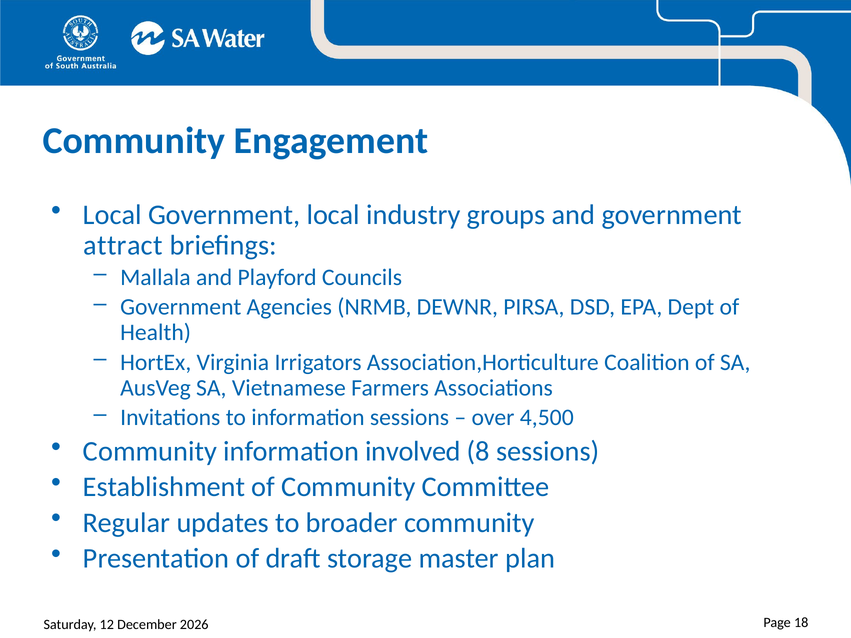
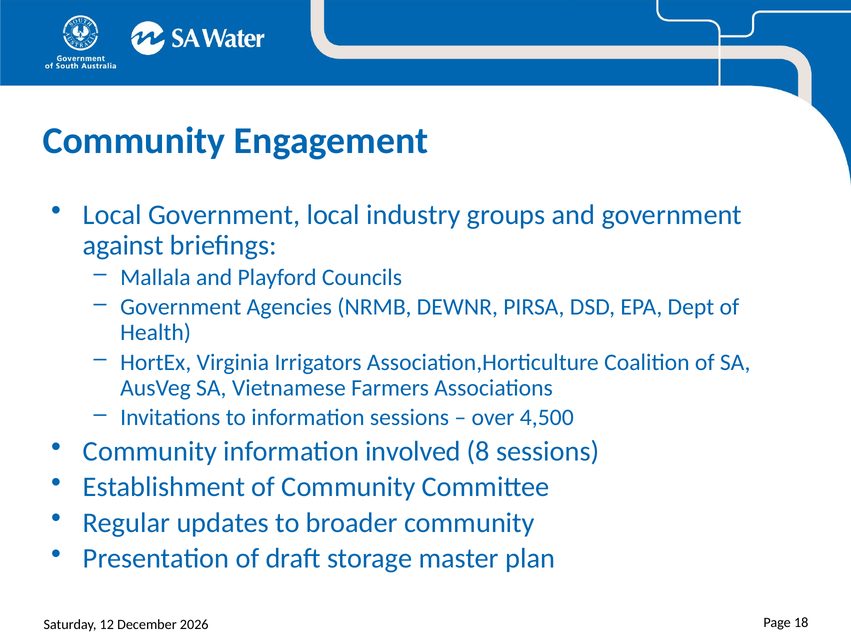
attract: attract -> against (123, 246)
